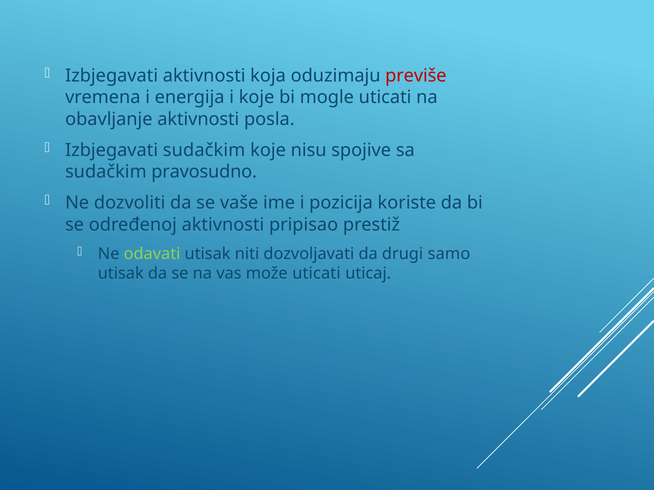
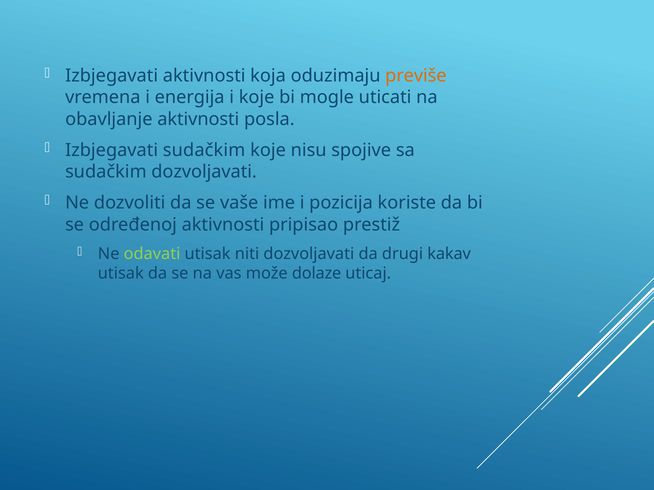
previše colour: red -> orange (416, 76)
sudačkim pravosudno: pravosudno -> dozvoljavati (204, 172)
samo: samo -> kakav (449, 254)
može uticati: uticati -> dolaze (317, 274)
